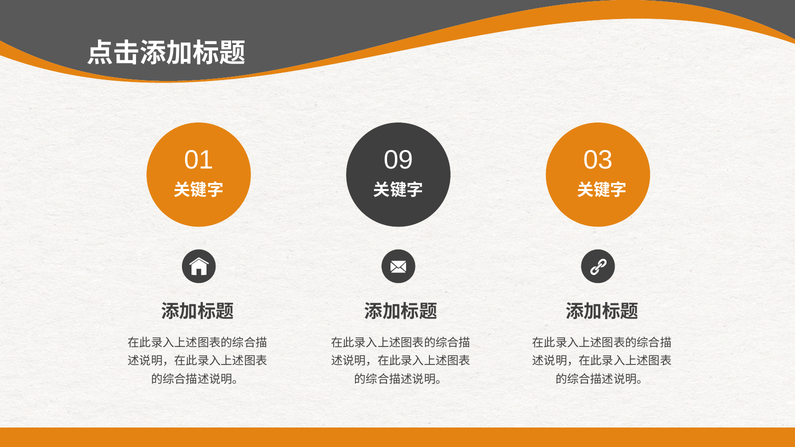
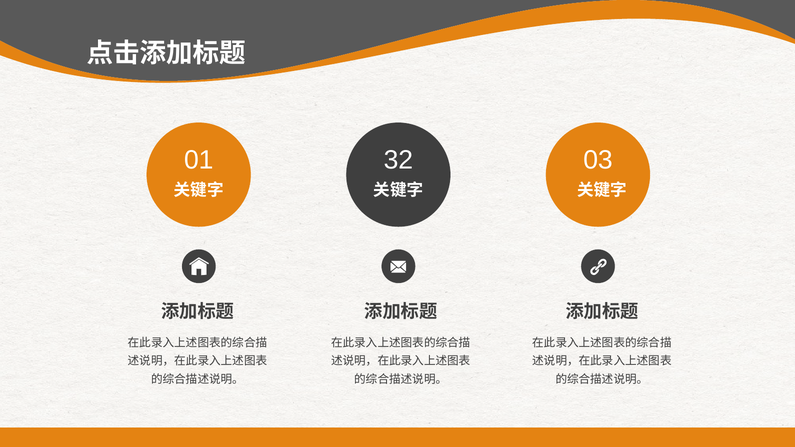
09: 09 -> 32 (398, 160)
